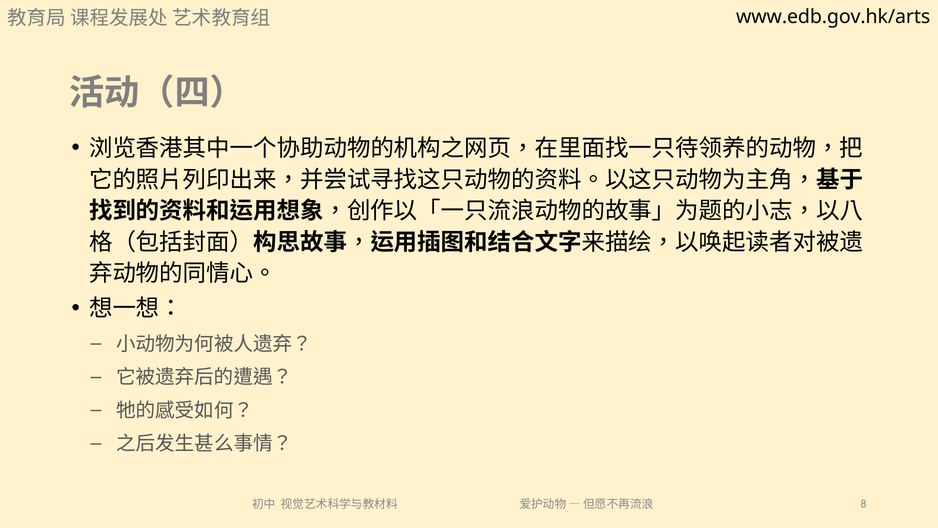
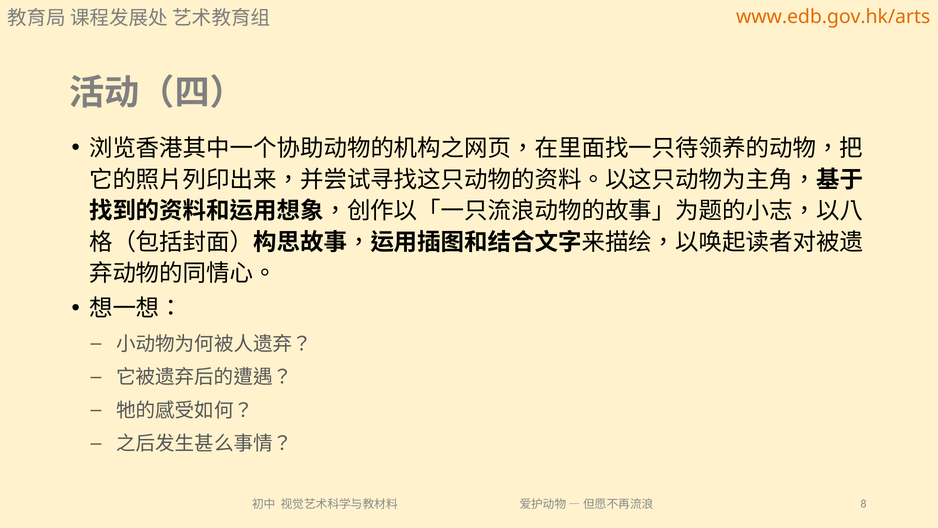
www.edb.gov.hk/arts colour: black -> orange (833, 17)
